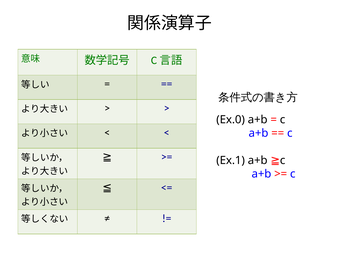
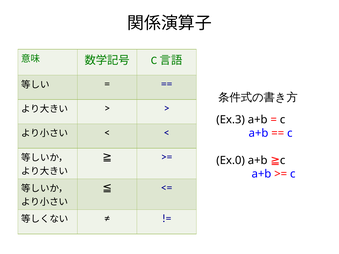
Ex.0: Ex.0 -> Ex.3 (231, 120)
Ex.1: Ex.1 -> Ex.0 (231, 160)
